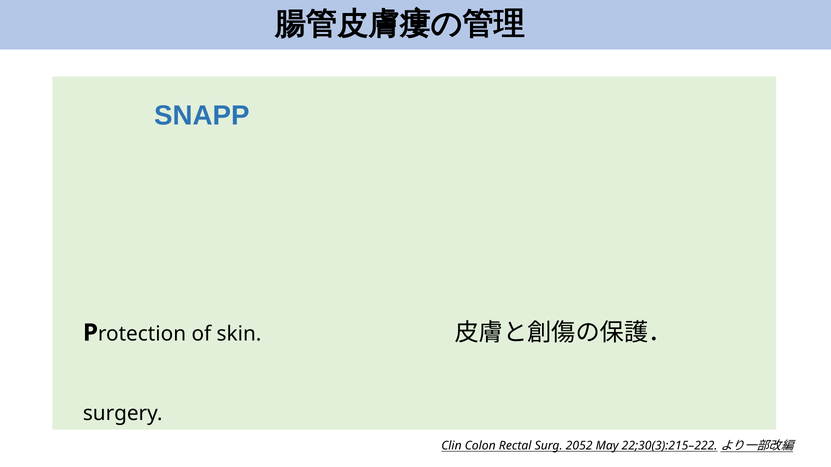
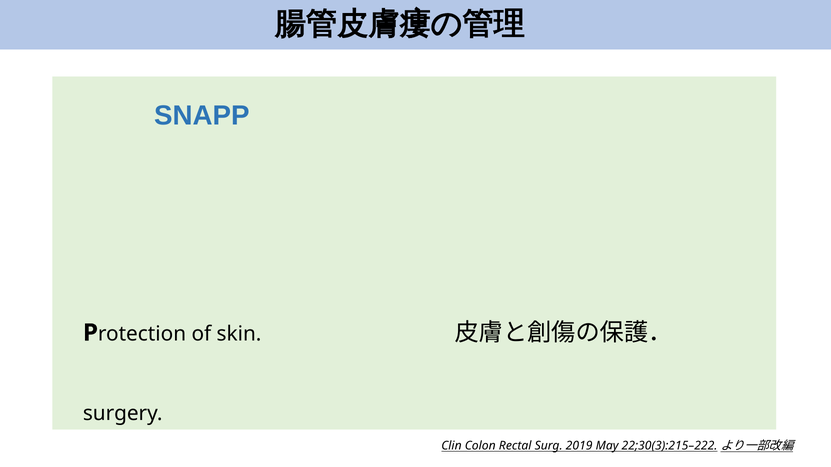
2052: 2052 -> 2019 (579, 446)
